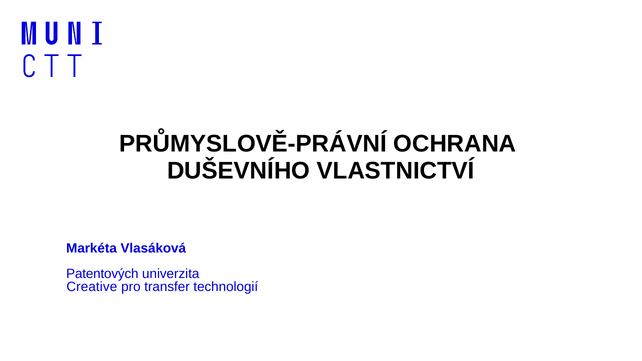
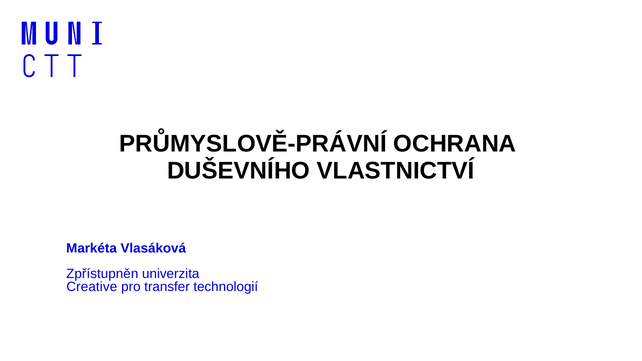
Patentových: Patentových -> Zpřístupněn (102, 274)
